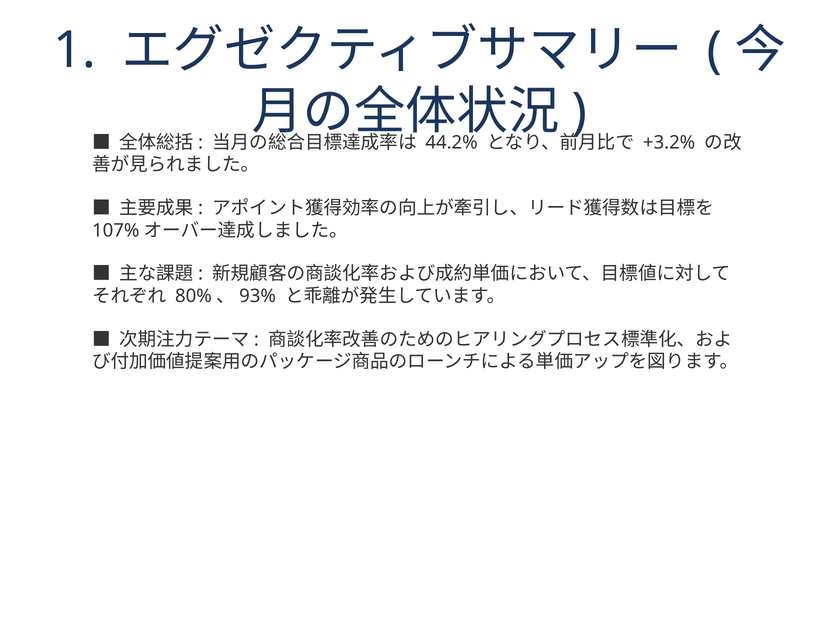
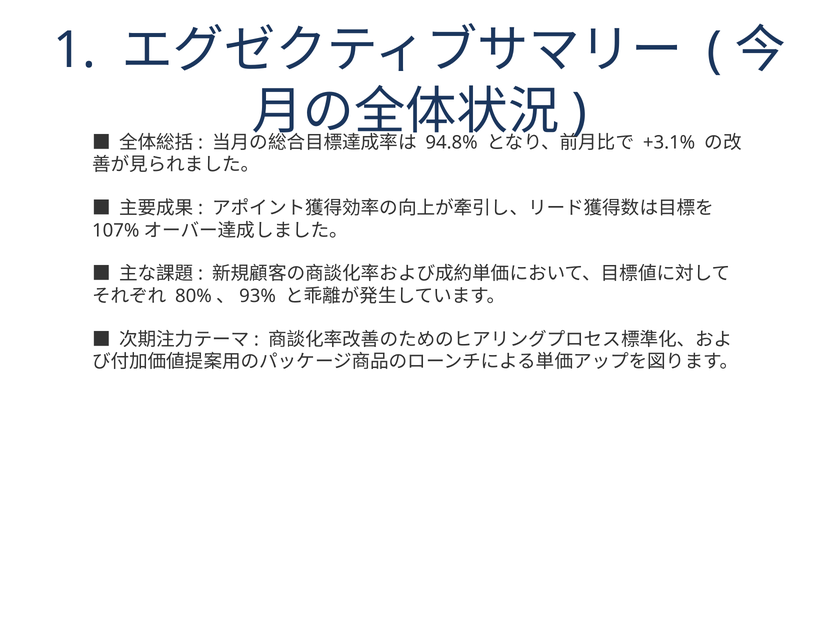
44.2%: 44.2% -> 94.8% (452, 142)
+3.2%: +3.2% -> +3.1% (669, 142)
